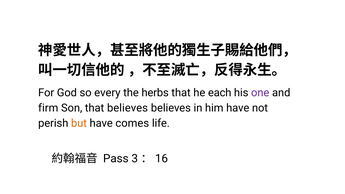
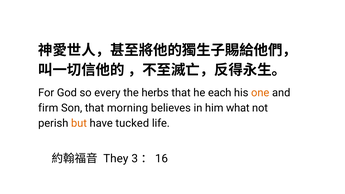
one colour: purple -> orange (260, 93)
that believes: believes -> morning (128, 108)
him have: have -> what (238, 108)
comes: comes -> tucked (132, 123)
Pass: Pass -> They (116, 159)
